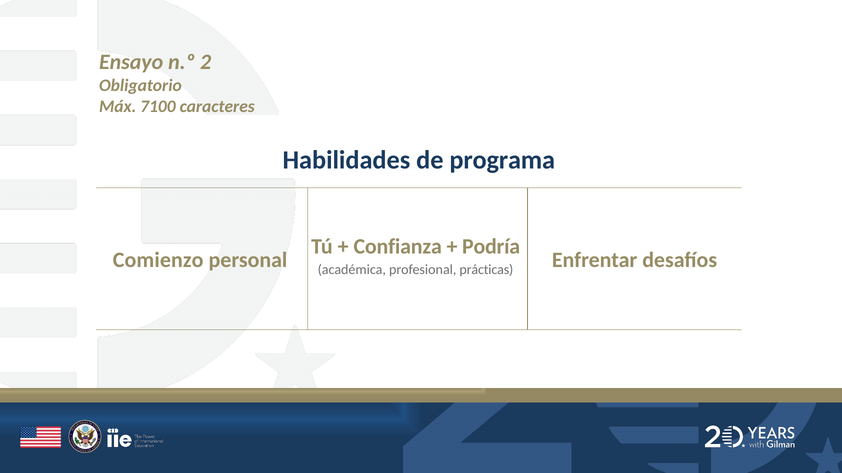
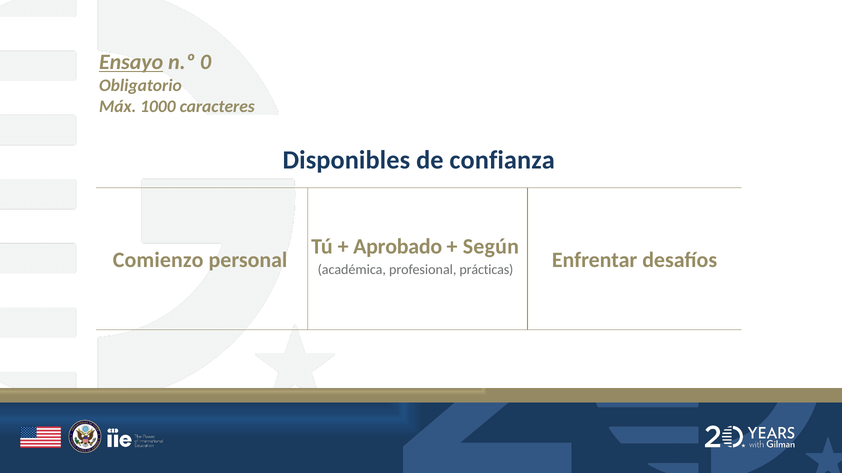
Ensayo underline: none -> present (131, 62)
2: 2 -> 0 (206, 62)
7100: 7100 -> 1000 (158, 107)
Habilidades: Habilidades -> Disponibles (346, 160)
programa: programa -> confianza (502, 160)
Confianza: Confianza -> Aprobado (398, 247)
Podría: Podría -> Según (491, 247)
